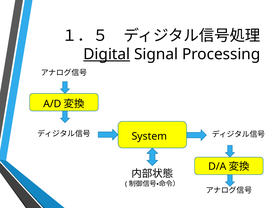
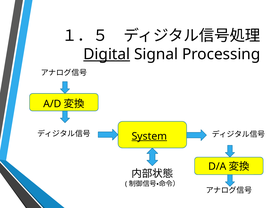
System underline: none -> present (149, 136)
